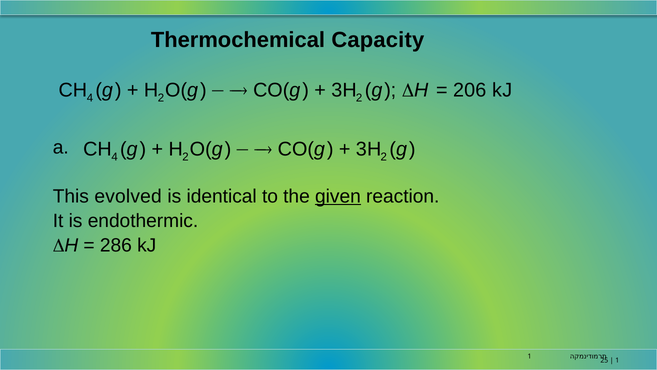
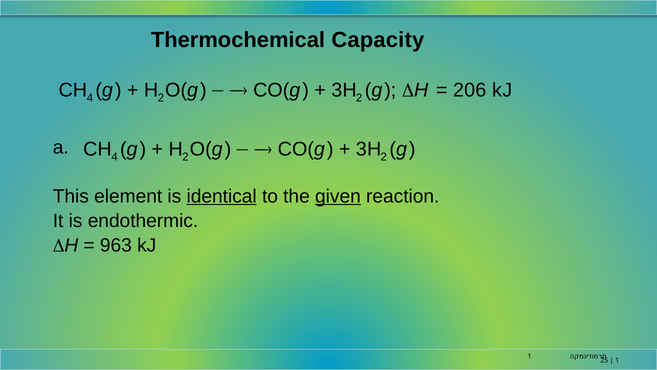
evolved: evolved -> element (128, 196)
identical underline: none -> present (222, 196)
286: 286 -> 963 (116, 245)
